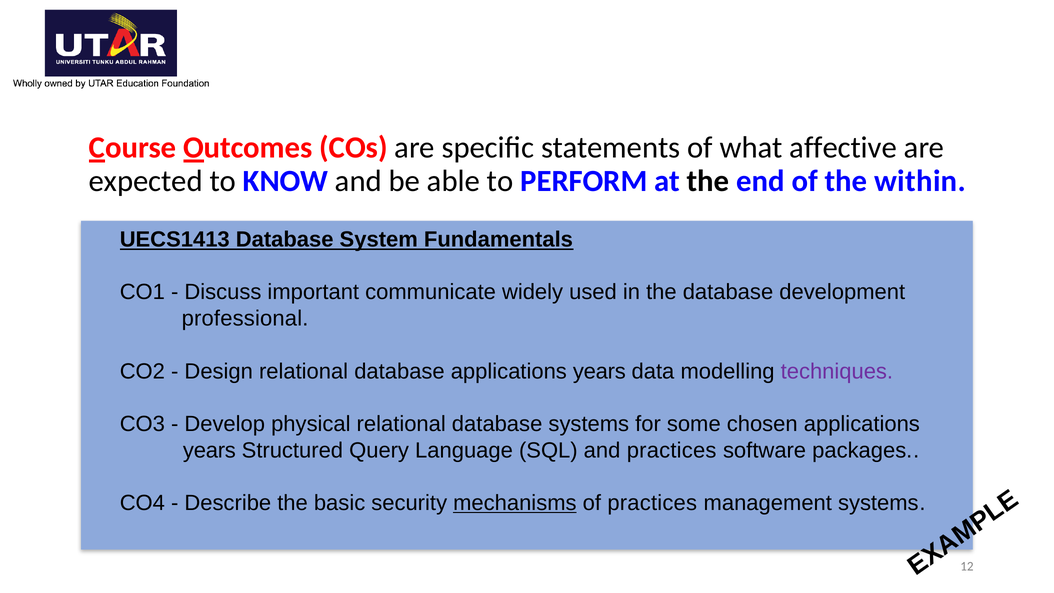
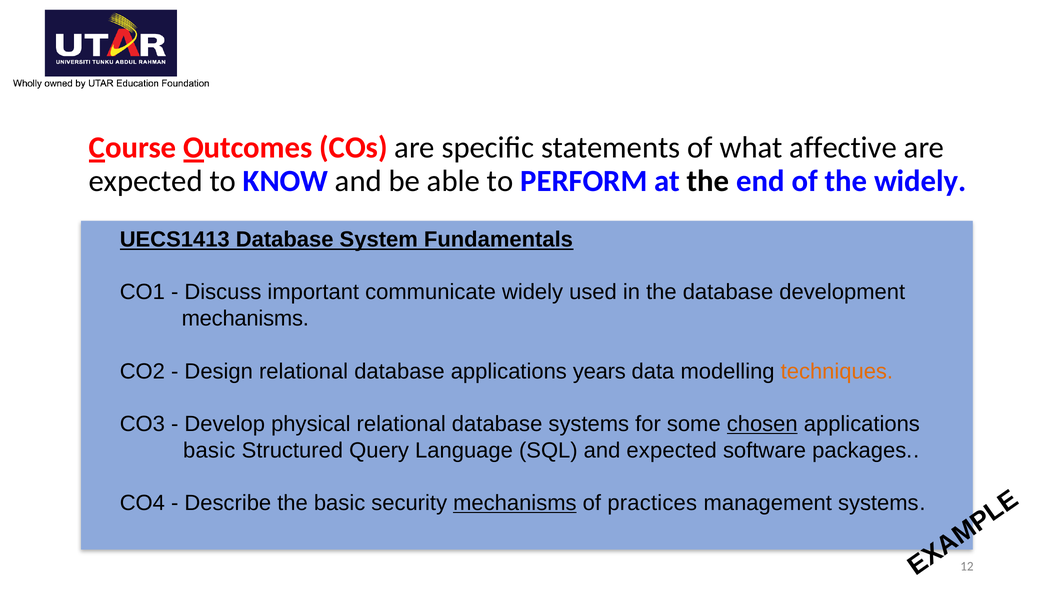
the within: within -> widely (920, 181)
professional: professional -> mechanisms (245, 318)
techniques colour: purple -> orange (837, 371)
chosen underline: none -> present (762, 424)
years: years -> basic (209, 450)
and practices: practices -> expected (672, 450)
